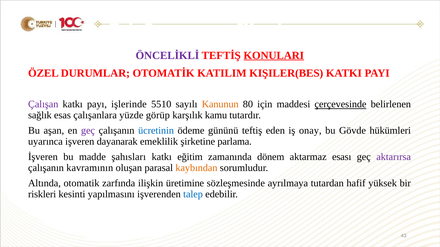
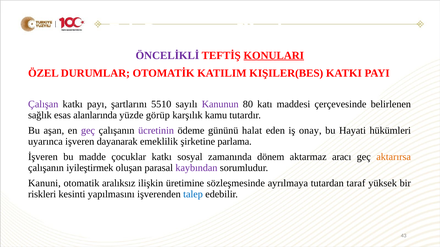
işlerinde: işlerinde -> şartlarını (129, 105)
Kanunun colour: orange -> purple (220, 105)
için: için -> katı (265, 105)
çerçevesinde underline: present -> none (341, 105)
çalışanlara: çalışanlara -> alanlarında (95, 115)
ücretinin colour: blue -> purple (156, 131)
teftiş: teftiş -> halat (252, 131)
Gövde: Gövde -> Hayati (352, 131)
şahısları: şahısları -> çocuklar (129, 157)
eğitim: eğitim -> sosyal (190, 157)
esası: esası -> aracı (342, 157)
aktarırsa colour: purple -> orange (394, 157)
kavramının: kavramının -> iyileştirmek (90, 168)
kaybından colour: orange -> purple (196, 168)
Altında: Altında -> Kanuni (44, 184)
zarfında: zarfında -> aralıksız (119, 184)
hafif: hafif -> taraf (356, 184)
